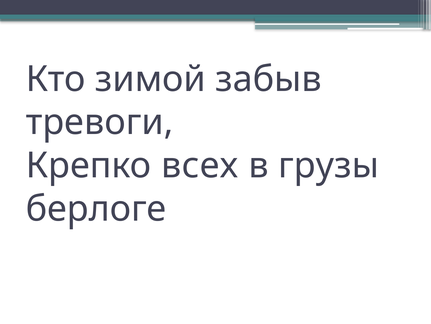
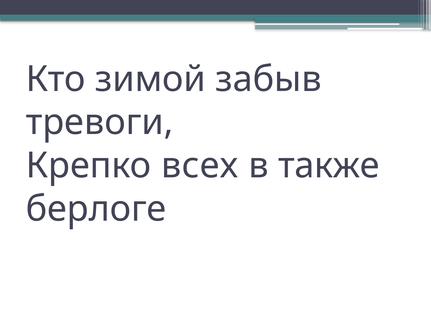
грузы: грузы -> также (329, 165)
